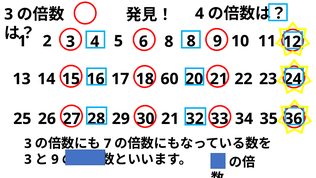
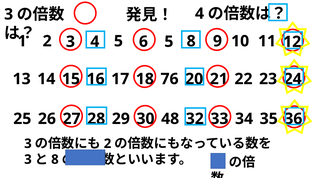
2 8: 8 -> 5 (169, 42)
60: 60 -> 76 (170, 79)
26 21: 21 -> 48 (170, 119)
7: 7 -> 2 (108, 143)
9: 9 -> 8 (55, 159)
